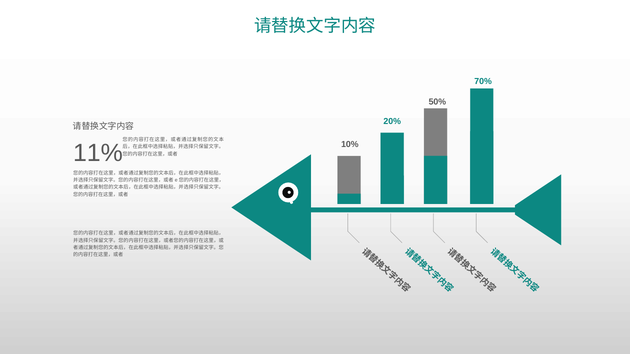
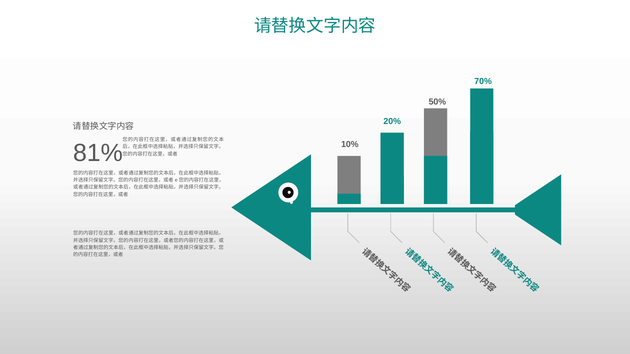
11%: 11% -> 81% (98, 153)
